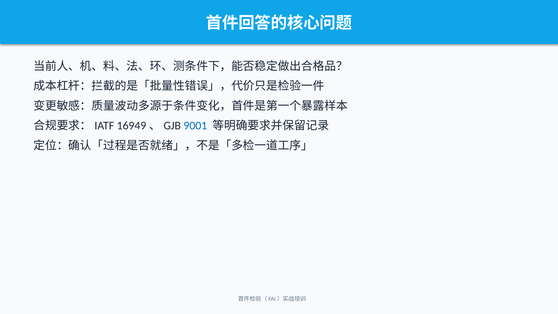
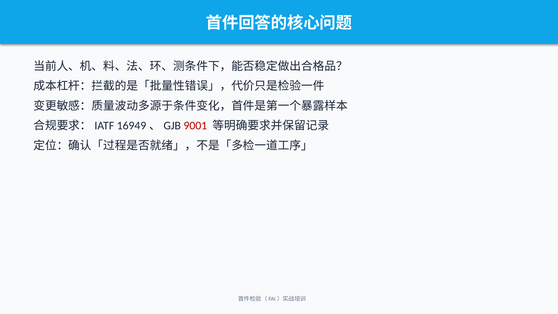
9001 colour: blue -> red (195, 126)
